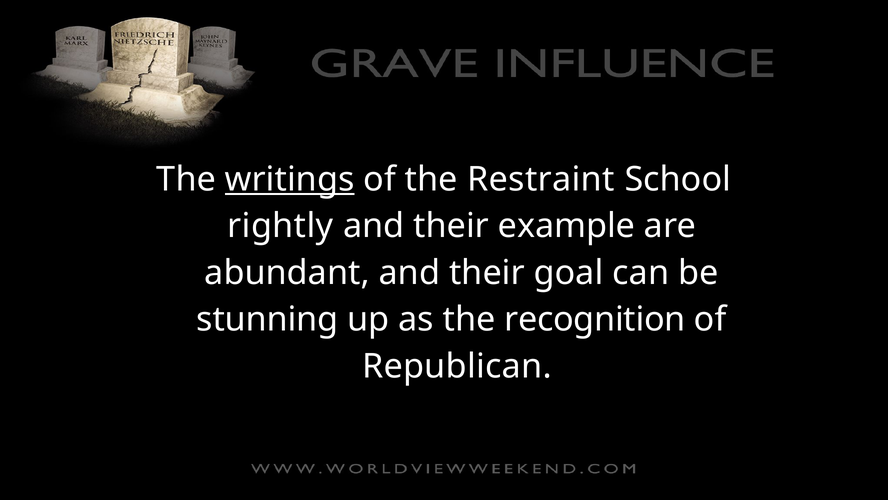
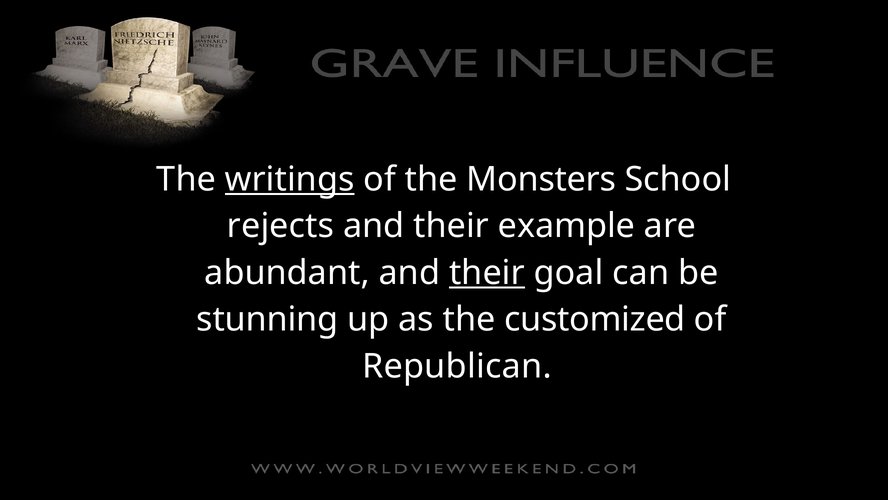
Restraint: Restraint -> Monsters (541, 179)
rightly: rightly -> rejects (281, 226)
their underline: none -> present (487, 273)
recognition: recognition -> customized (595, 319)
